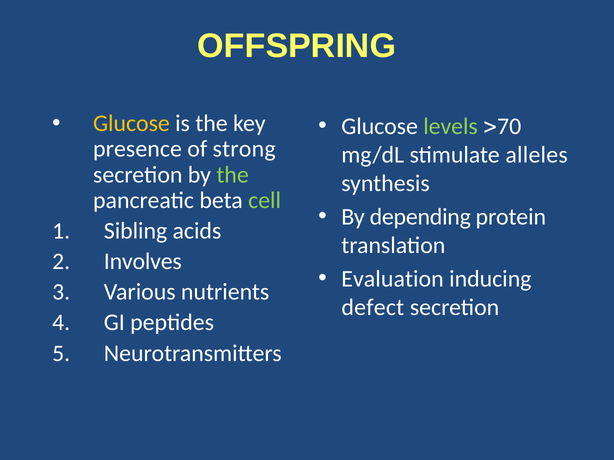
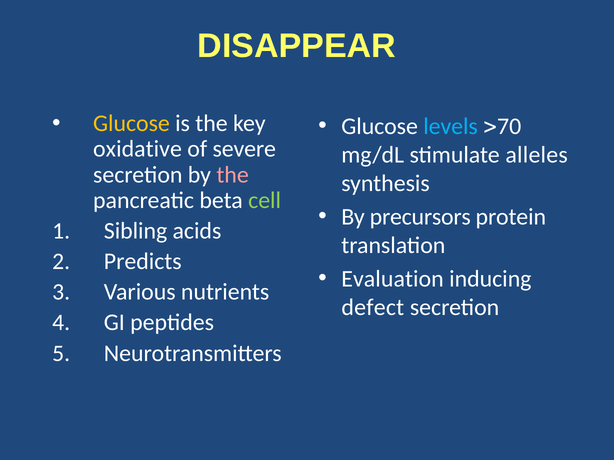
OFFSPRING: OFFSPRING -> DISAPPEAR (297, 46)
levels colour: light green -> light blue (451, 126)
presence: presence -> oxidative (138, 149)
strong: strong -> severe (244, 149)
the colour: light green -> pink (233, 175)
depending: depending -> precursors (420, 217)
Involves: Involves -> Predicts (143, 262)
